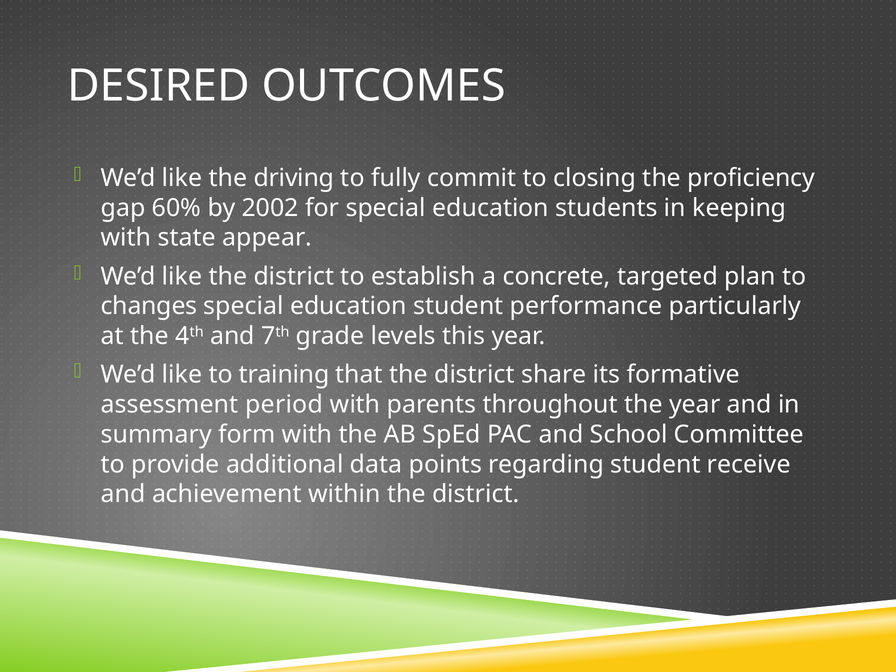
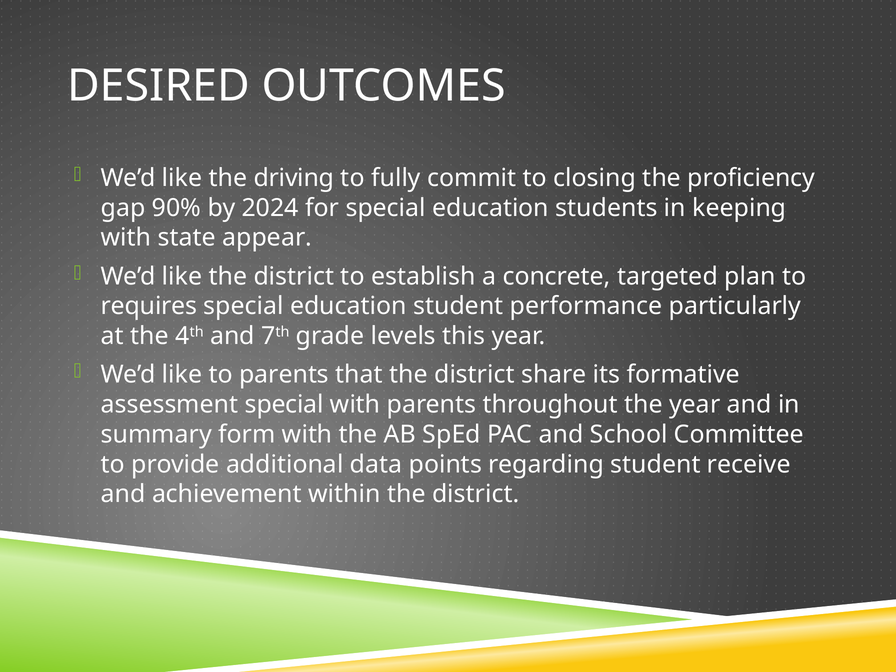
60%: 60% -> 90% (176, 208)
2002: 2002 -> 2024 (270, 208)
changes: changes -> requires (149, 306)
to training: training -> parents (284, 375)
assessment period: period -> special (284, 405)
